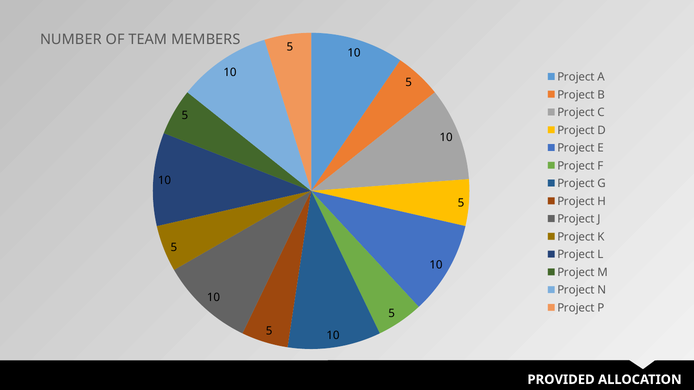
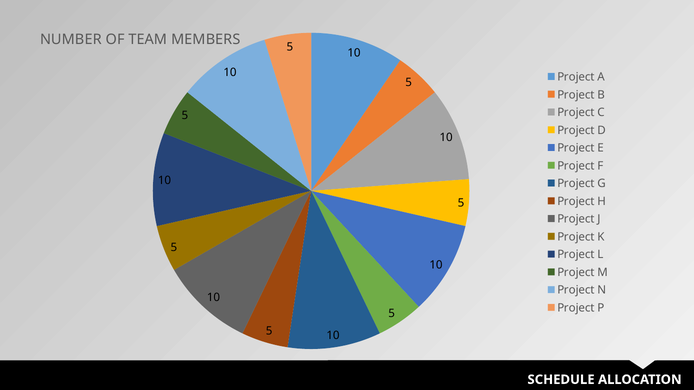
PROVIDED: PROVIDED -> SCHEDULE (561, 380)
